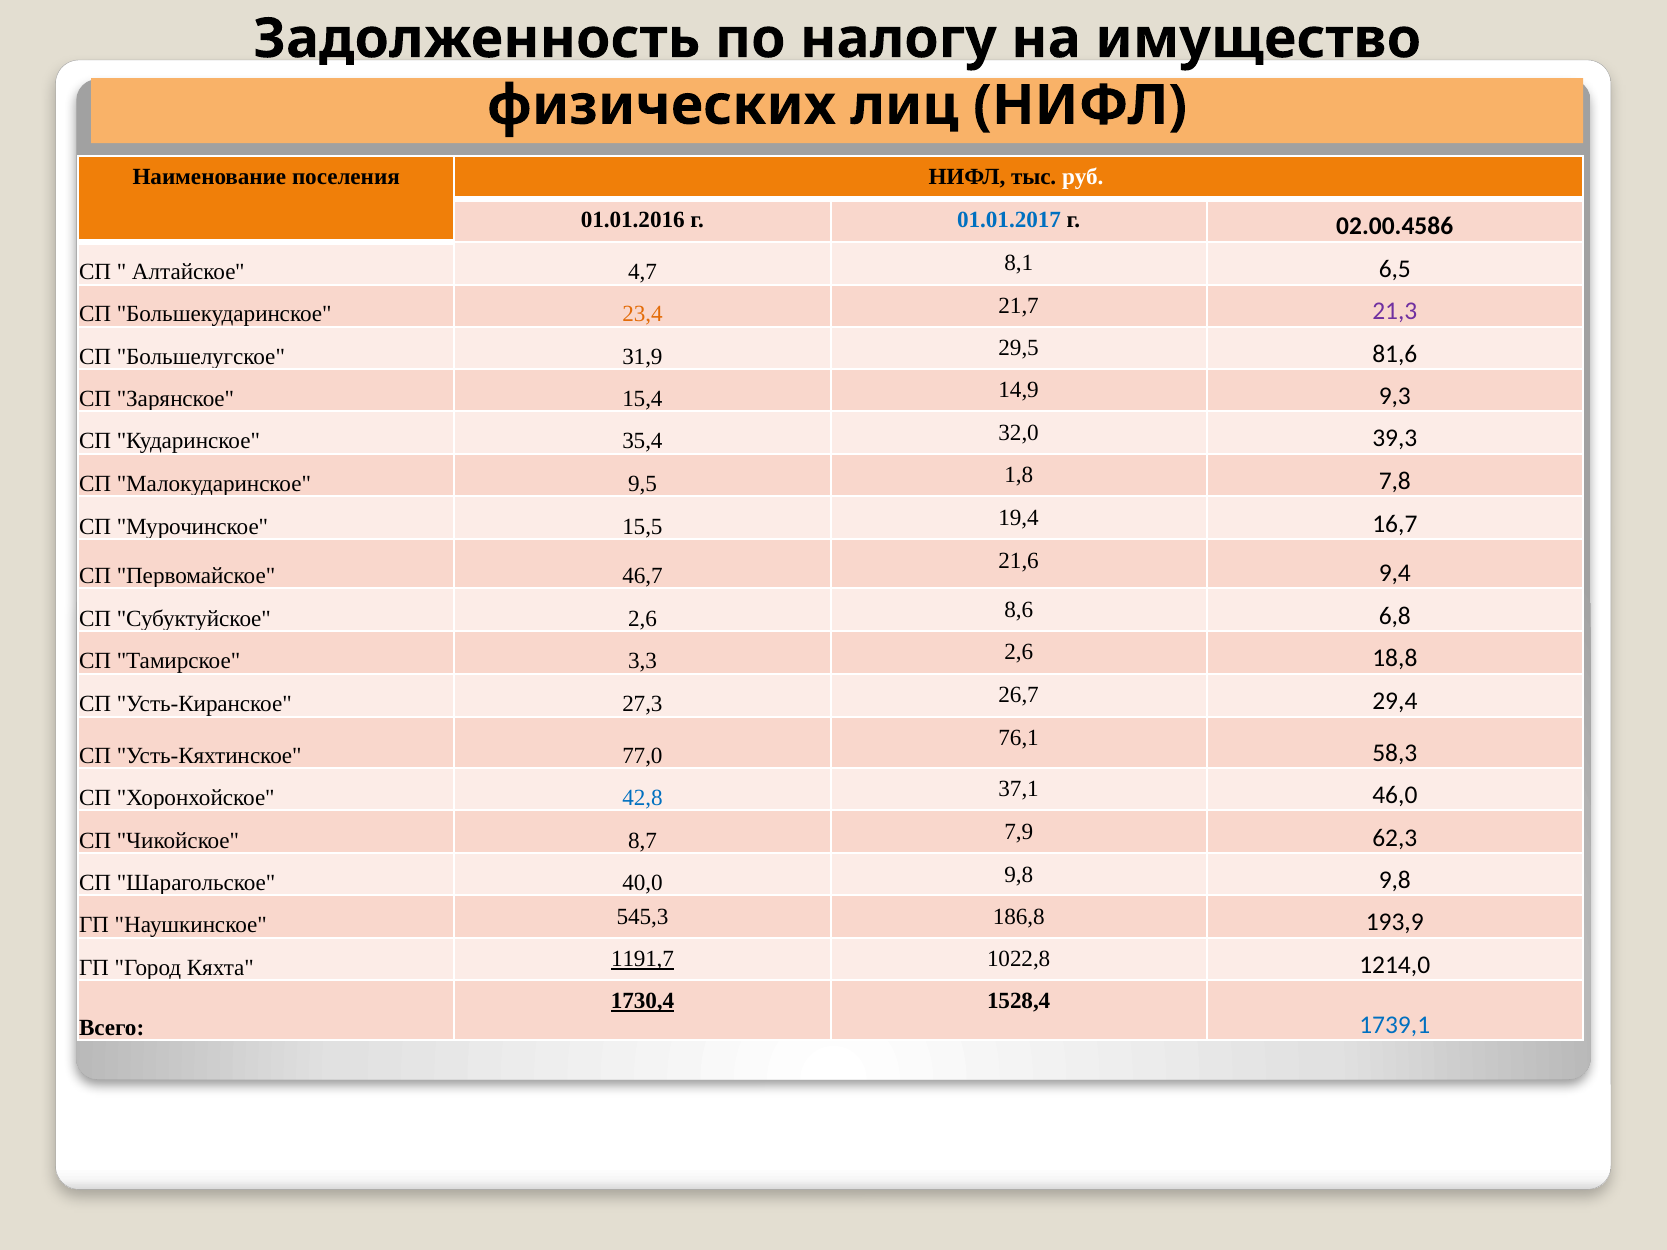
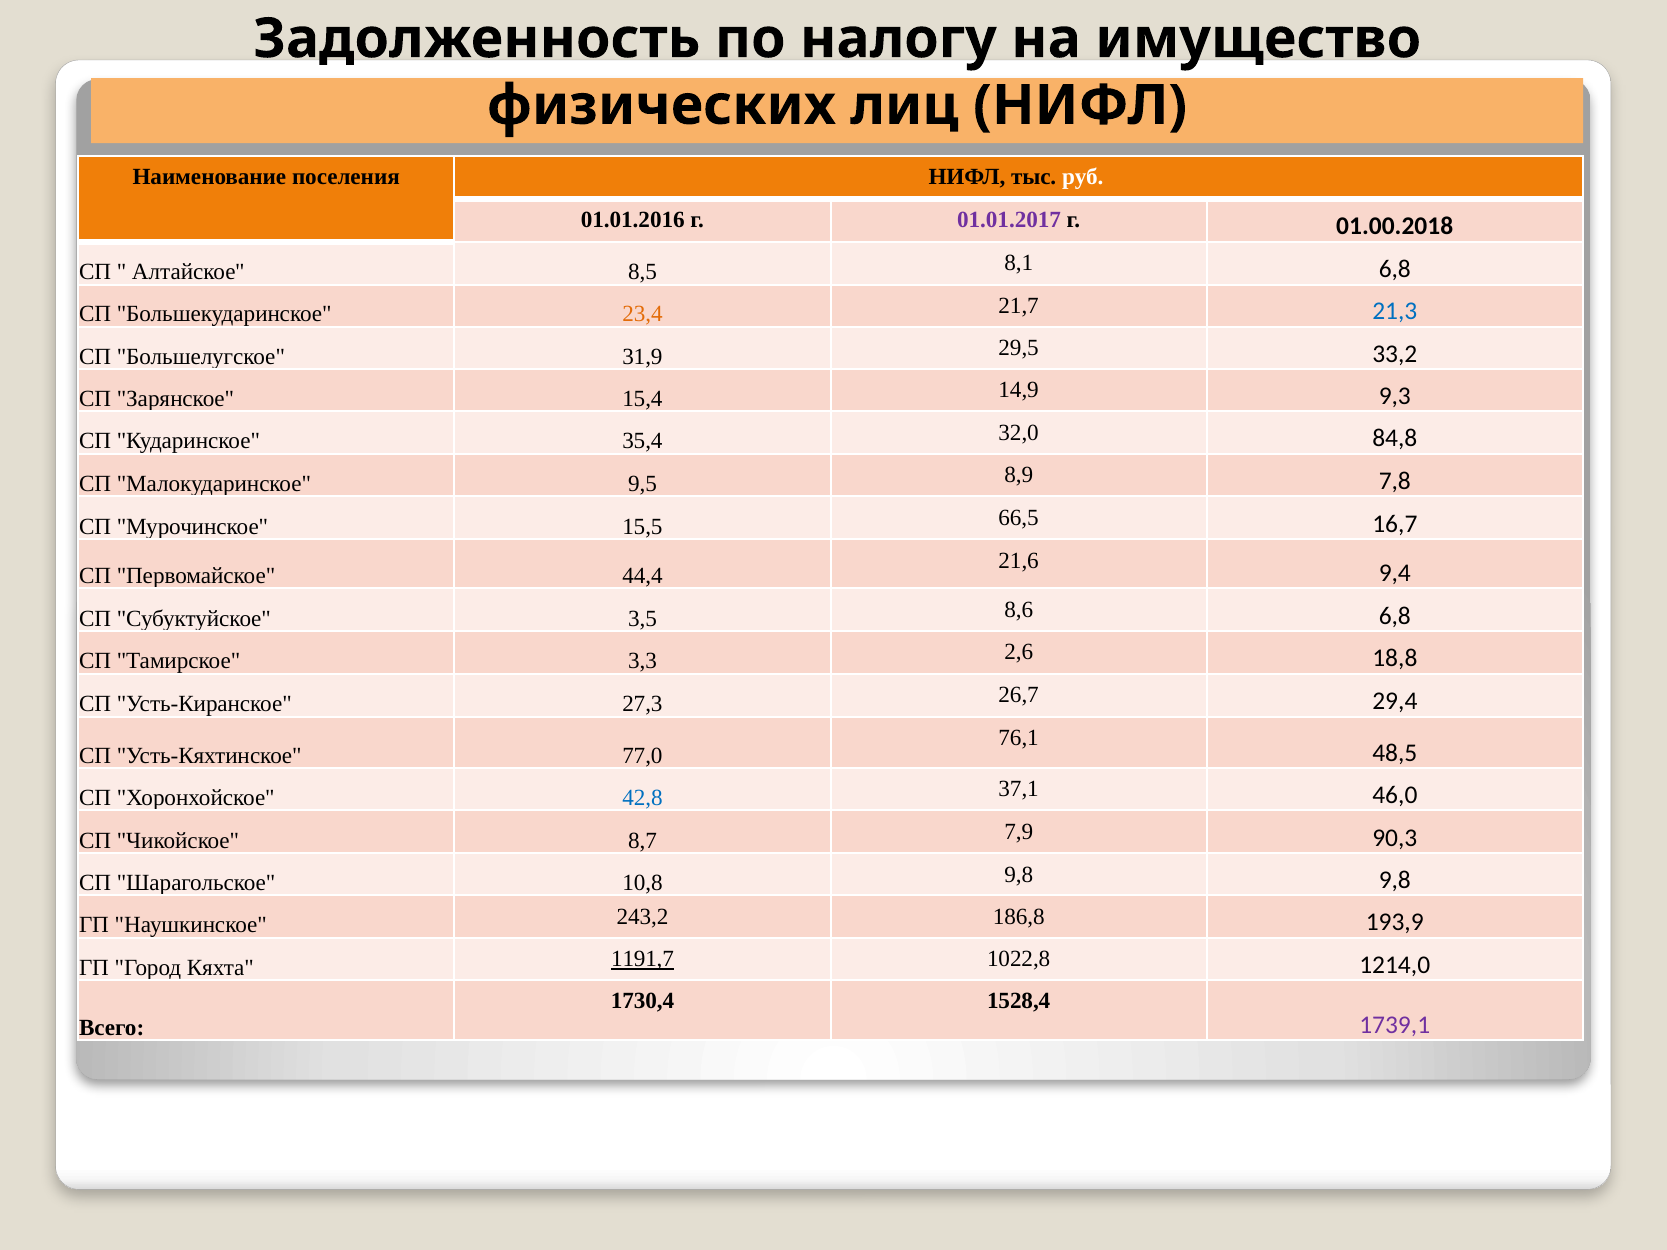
01.01.2017 colour: blue -> purple (1009, 220)
02.00.4586: 02.00.4586 -> 01.00.2018 (1395, 226)
4,7: 4,7 -> 8,5 (643, 272)
8,1 6,5: 6,5 -> 6,8 (1395, 269)
21,3 colour: purple -> blue (1395, 312)
81,6: 81,6 -> 33,2 (1395, 354)
39,3: 39,3 -> 84,8 (1395, 438)
1,8: 1,8 -> 8,9 (1019, 475)
19,4: 19,4 -> 66,5 (1019, 518)
46,7: 46,7 -> 44,4 (642, 576)
Субуктуйское 2,6: 2,6 -> 3,5 (643, 619)
58,3: 58,3 -> 48,5 (1395, 753)
62,3: 62,3 -> 90,3 (1395, 838)
40,0: 40,0 -> 10,8 (642, 883)
545,3: 545,3 -> 243,2 (643, 917)
1730,4 underline: present -> none (642, 1001)
1739,1 colour: blue -> purple (1395, 1025)
